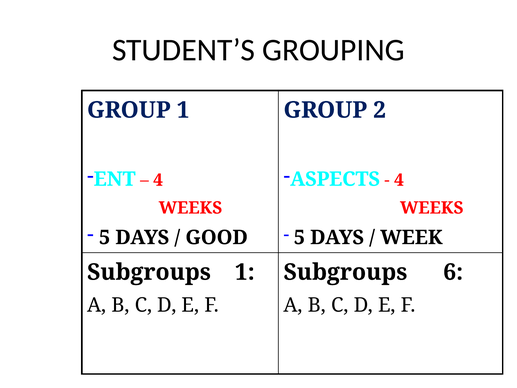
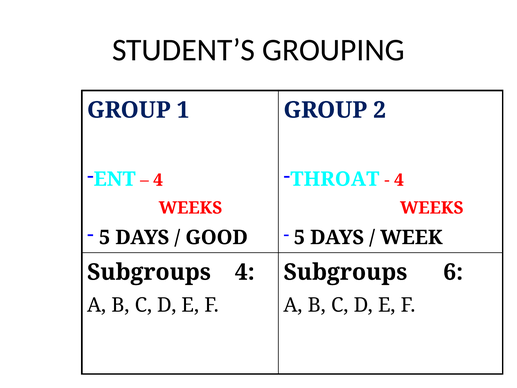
ASPECTS: ASPECTS -> THROAT (335, 179)
Subgroups 1: 1 -> 4 (245, 272)
